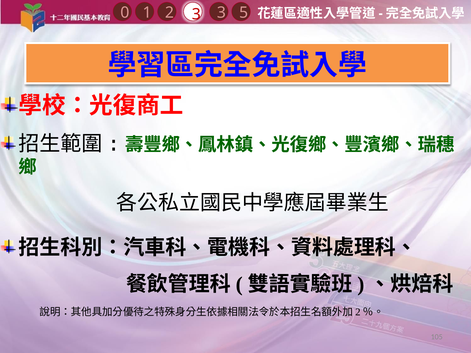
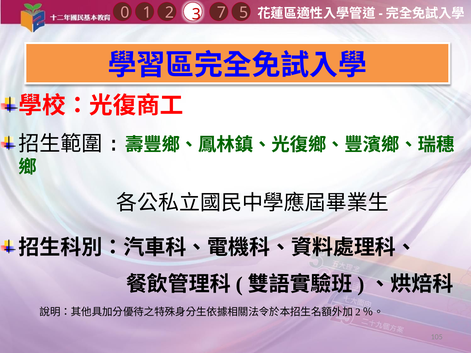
1 3: 3 -> 7 (221, 13)
